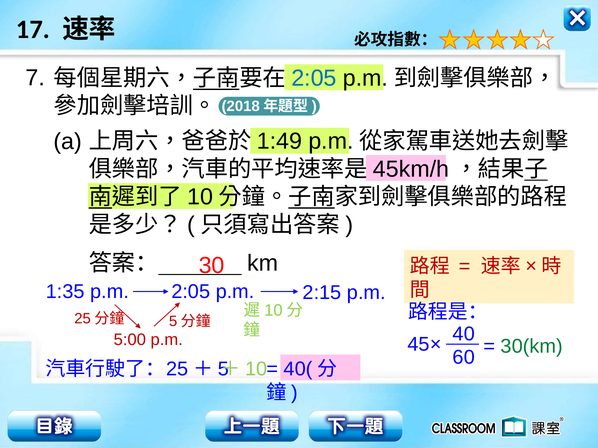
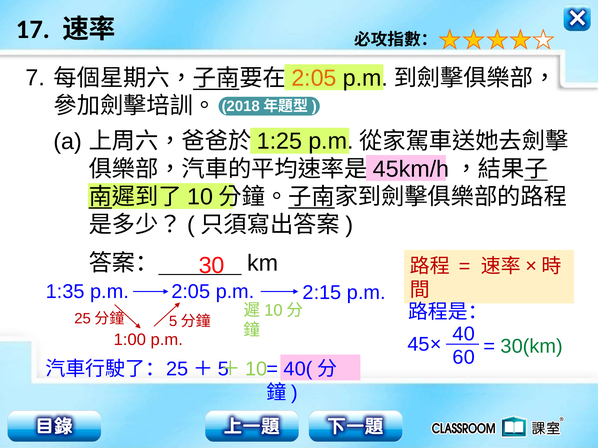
2:05 colour: blue -> orange (314, 78)
1:49: 1:49 -> 1:25 (279, 141)
5:00: 5:00 -> 1:00 (130, 340)
